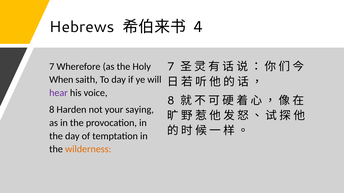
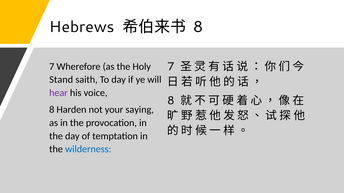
4: 4 -> 8 (198, 27)
When: When -> Stand (61, 80)
wilderness colour: orange -> blue (88, 150)
